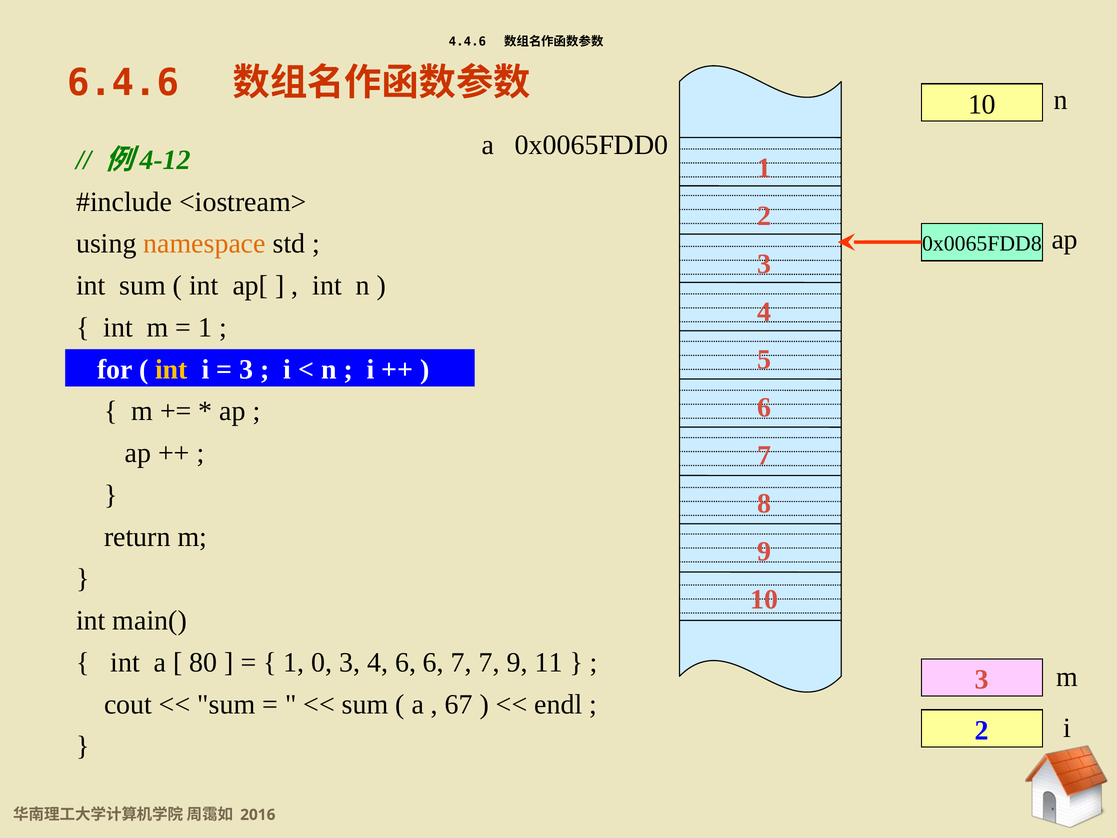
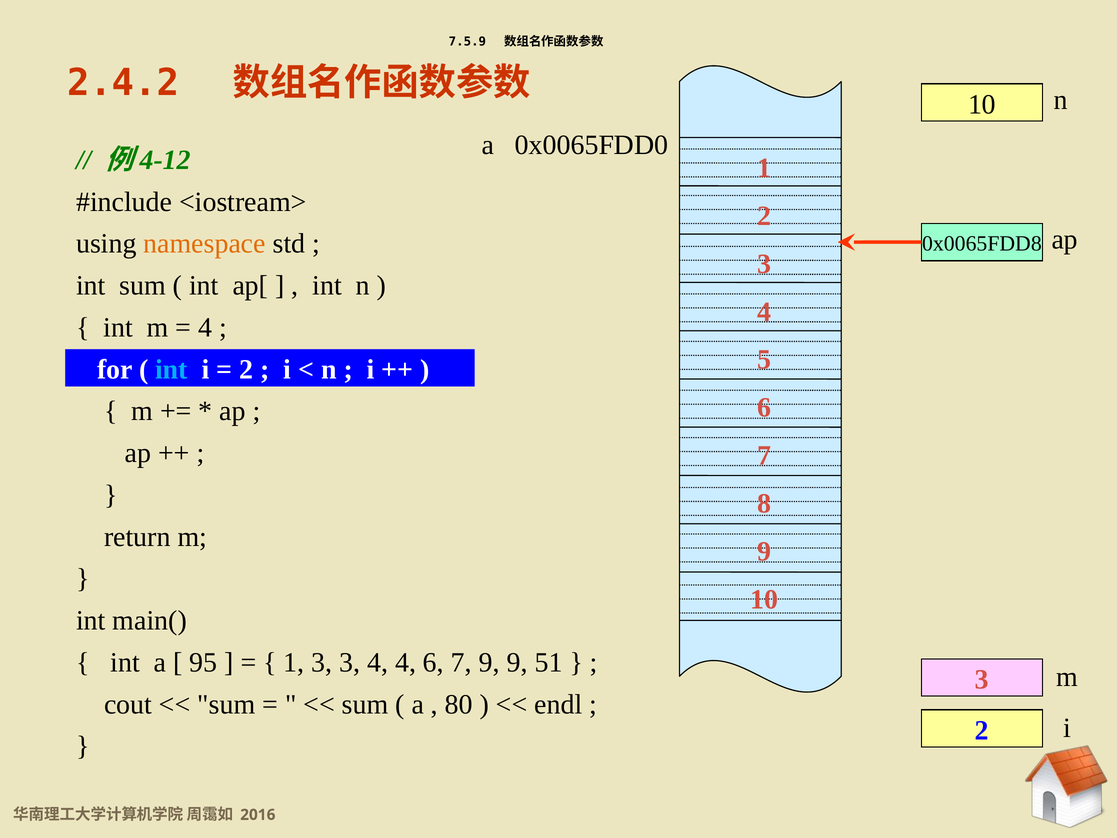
4.4.6: 4.4.6 -> 7.5.9 (467, 42)
6.4.6: 6.4.6 -> 2.4.2 (123, 83)
1: 1 -> 4 (205, 327)
int colour: yellow -> light blue (172, 369)
3: 3 -> 2 (246, 369)
80: 80 -> 95 (203, 662)
1 0: 0 -> 3 (322, 662)
4 6: 6 -> 4 (406, 662)
7 7: 7 -> 9 (489, 662)
11: 11 -> 51 (549, 662)
67: 67 -> 80 (459, 704)
